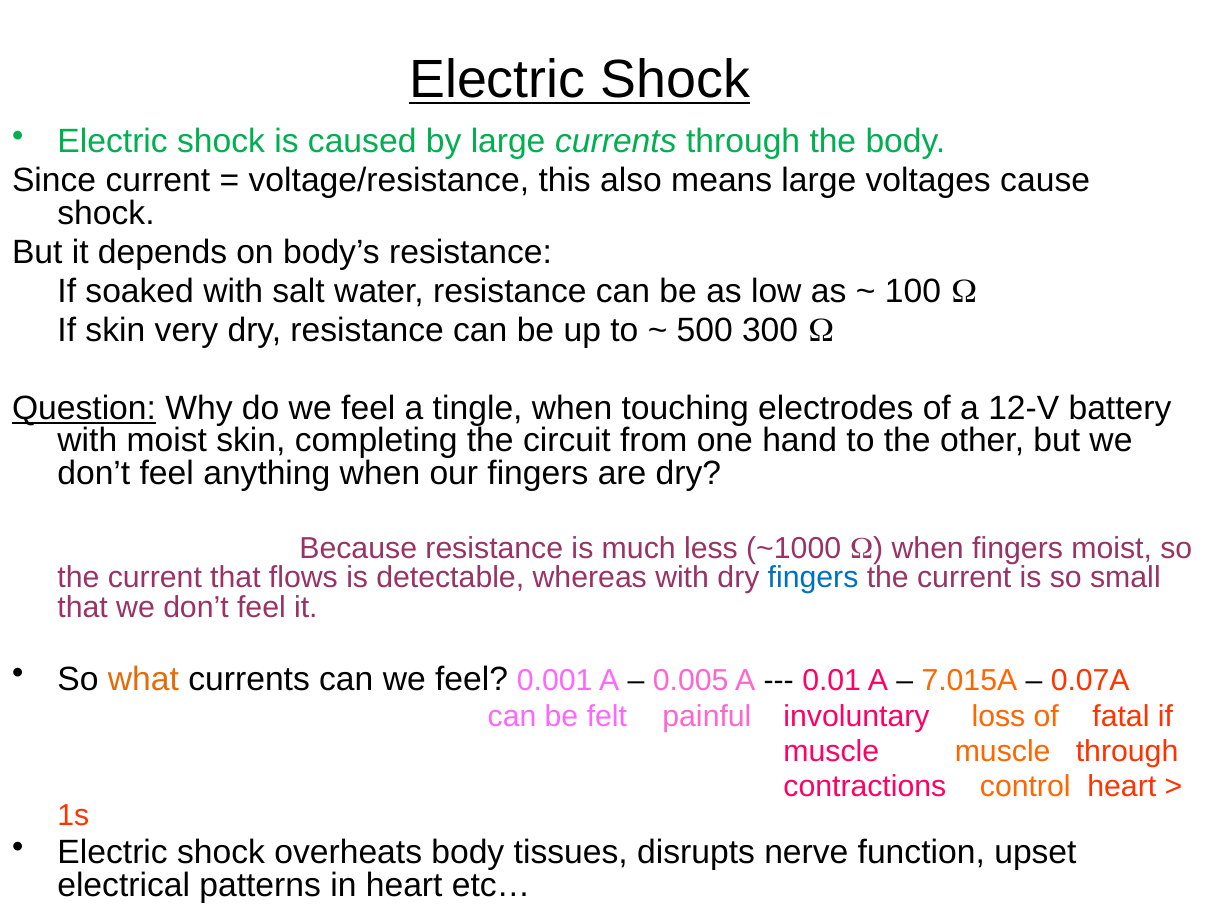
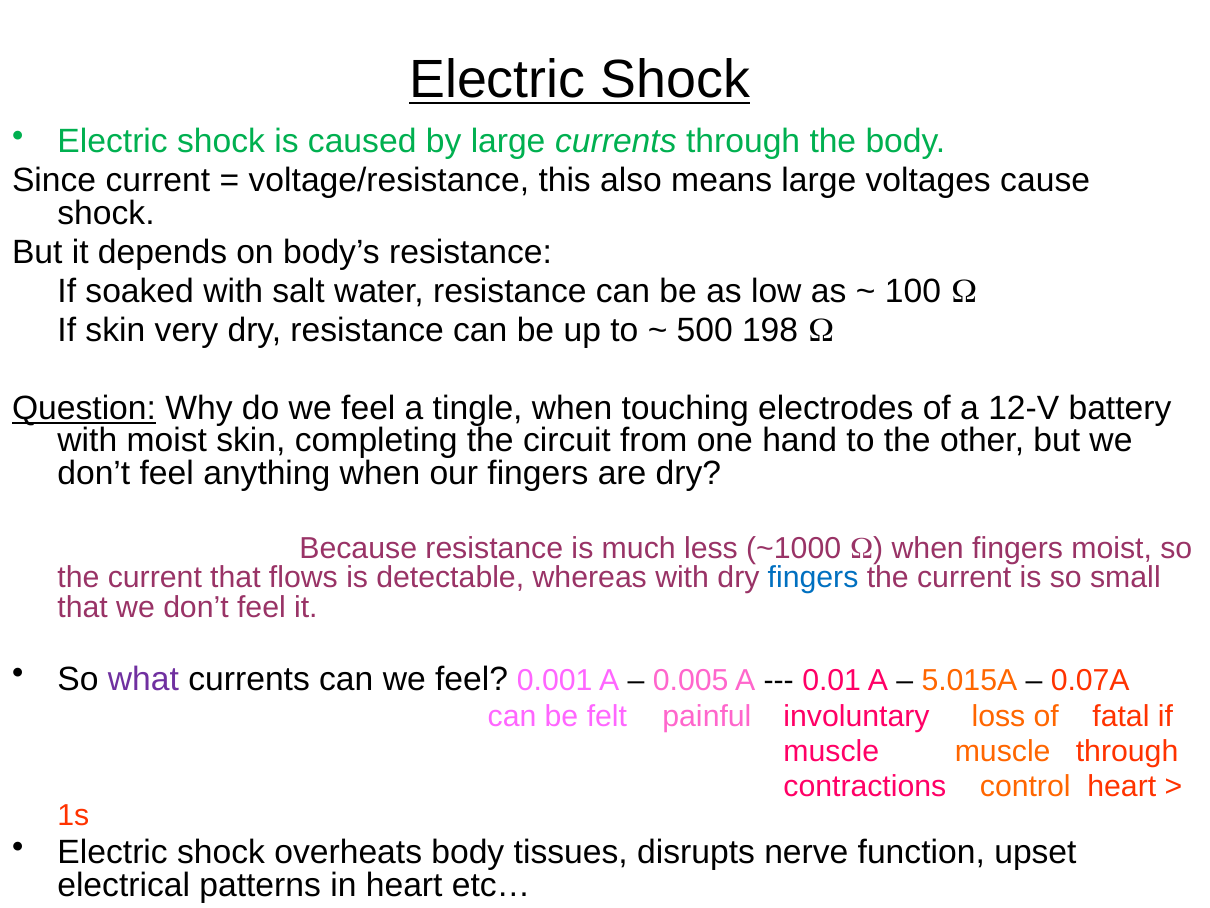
300: 300 -> 198 (770, 330)
what colour: orange -> purple (143, 679)
7.015A: 7.015A -> 5.015A (969, 680)
